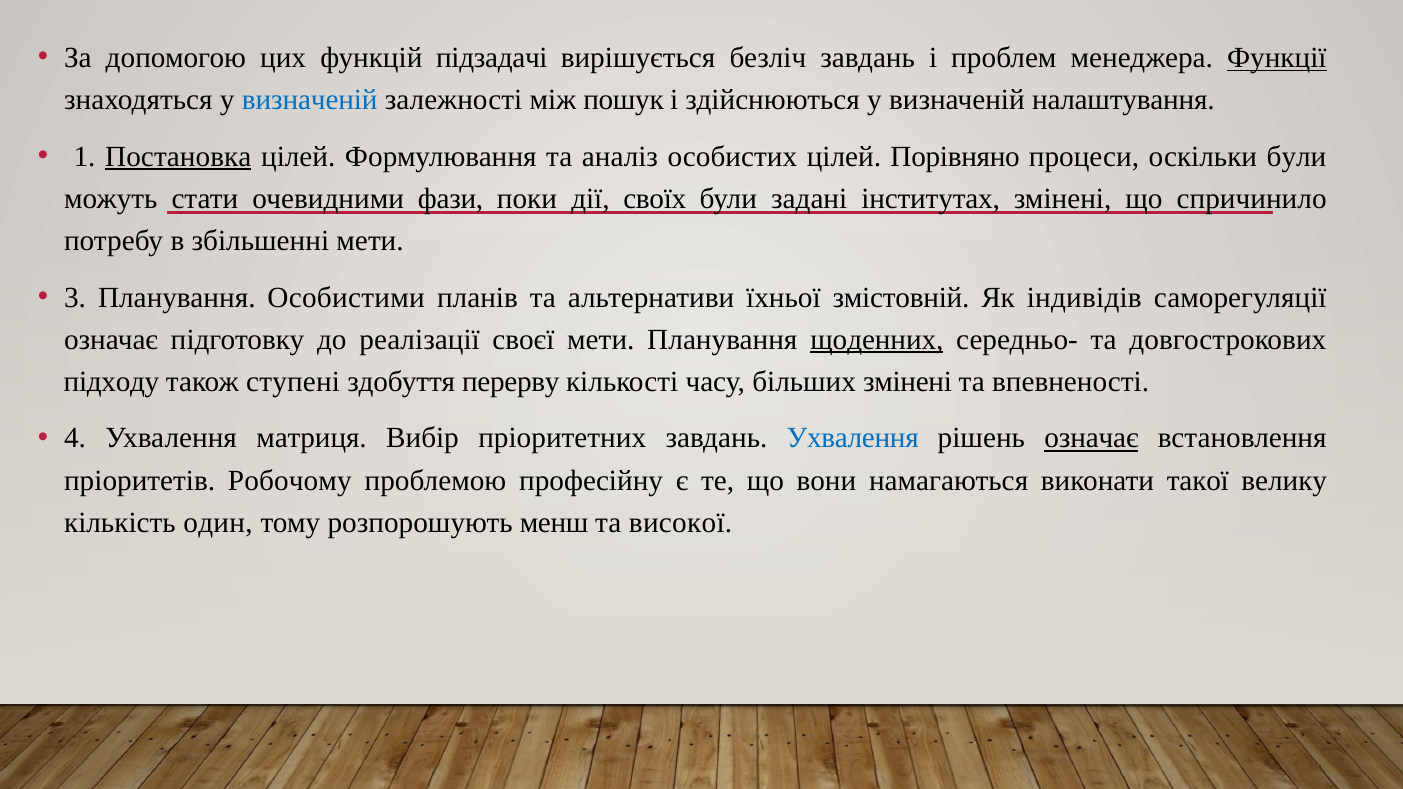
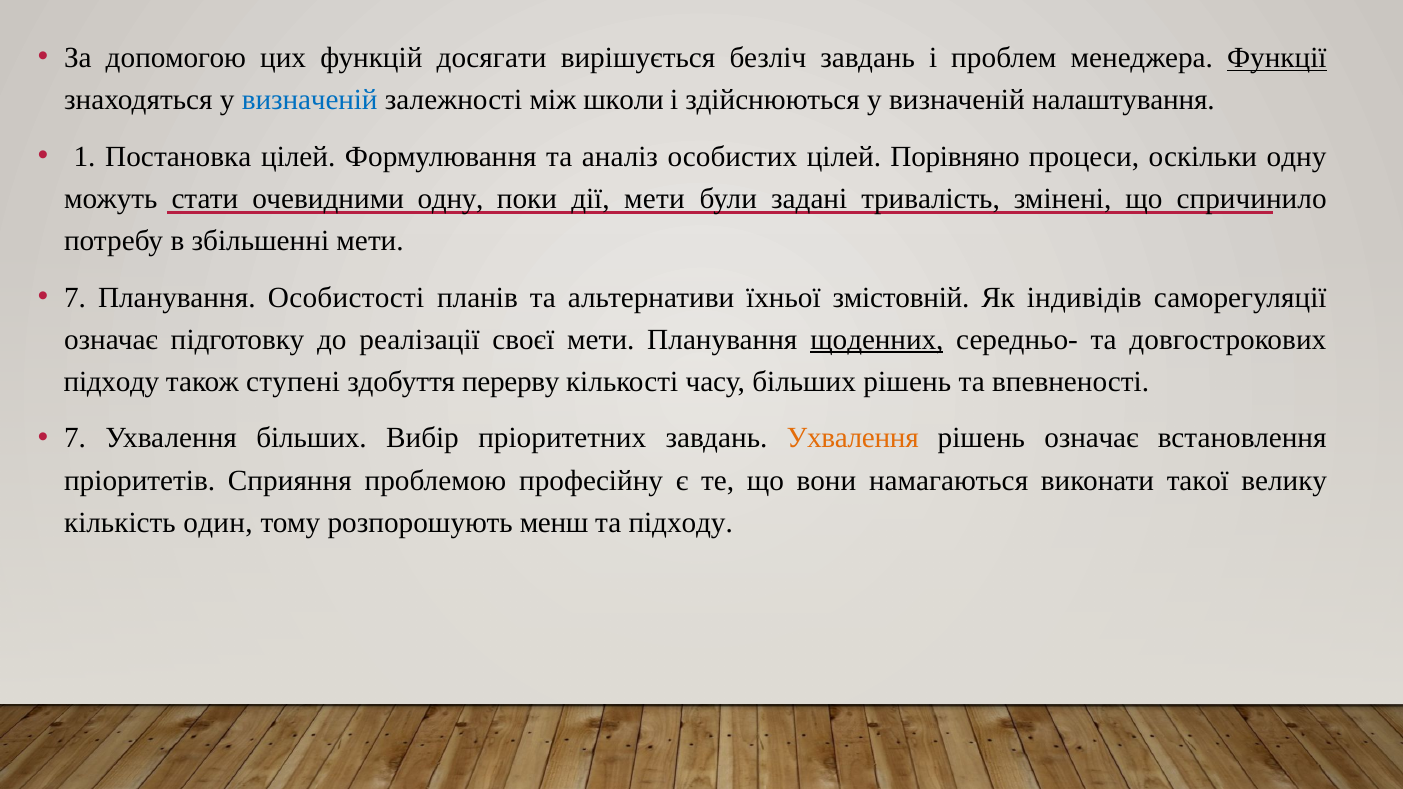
підзадачі: підзадачі -> досягати (492, 58)
пошук: пошук -> школи (624, 100)
Постановка underline: present -> none (178, 157)
оскільки були: були -> одну (1297, 157)
очевидними фази: фази -> одну (451, 199)
дії своїх: своїх -> мети (654, 199)
інститутах: інститутах -> тривалість (931, 199)
3: 3 -> 7 (75, 298)
Особистими: Особистими -> Особистості (346, 298)
більших змінені: змінені -> рішень (907, 382)
4: 4 -> 7 (75, 438)
Ухвалення матриця: матриця -> більших (312, 438)
Ухвалення colour: blue -> orange (853, 438)
означає underline: present -> none (1091, 438)
Робочому: Робочому -> Сприяння (290, 481)
та високої: високої -> підходу (681, 523)
